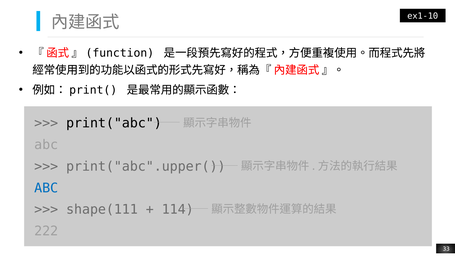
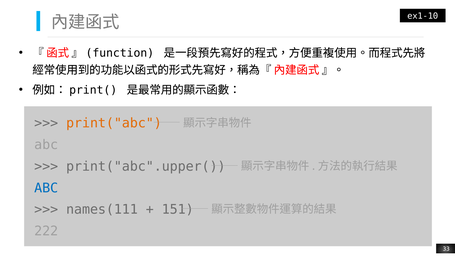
print("abc colour: black -> orange (114, 123)
shape(111: shape(111 -> names(111 (102, 210)
114: 114 -> 151 (178, 210)
